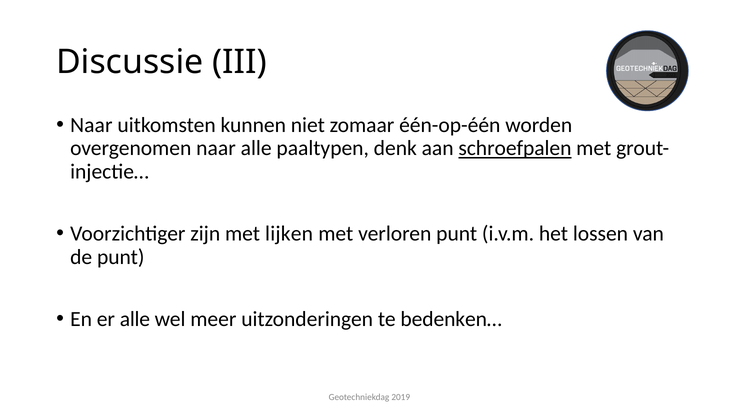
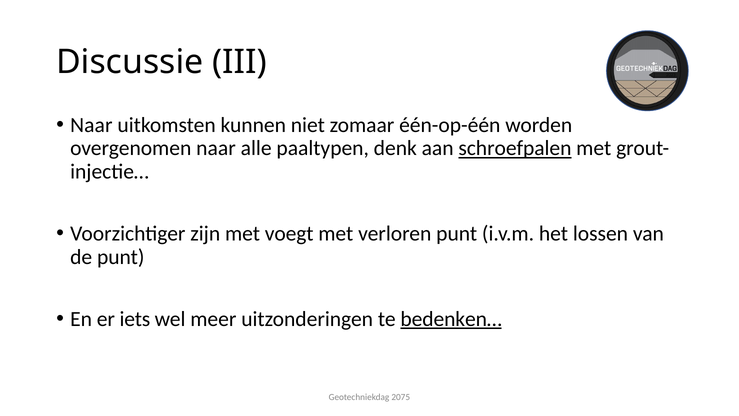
lijken: lijken -> voegt (289, 233)
er alle: alle -> iets (135, 319)
bedenken… underline: none -> present (451, 319)
2019: 2019 -> 2075 (401, 397)
